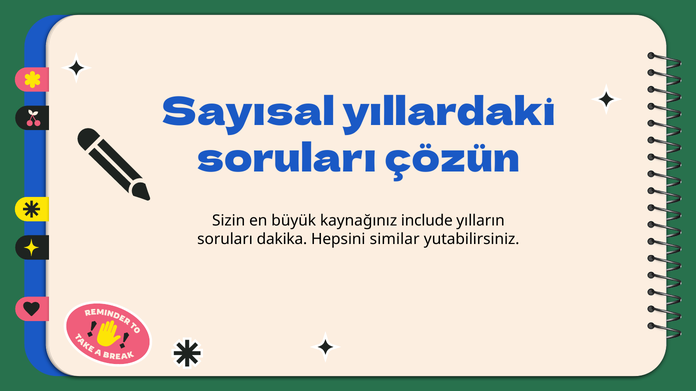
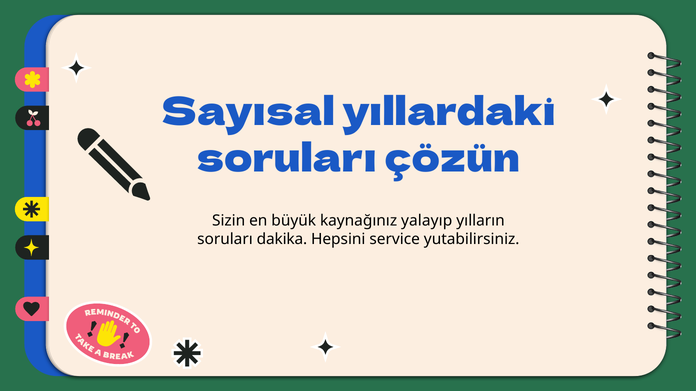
include: include -> yalayıp (427, 221)
similar: similar -> service (395, 239)
